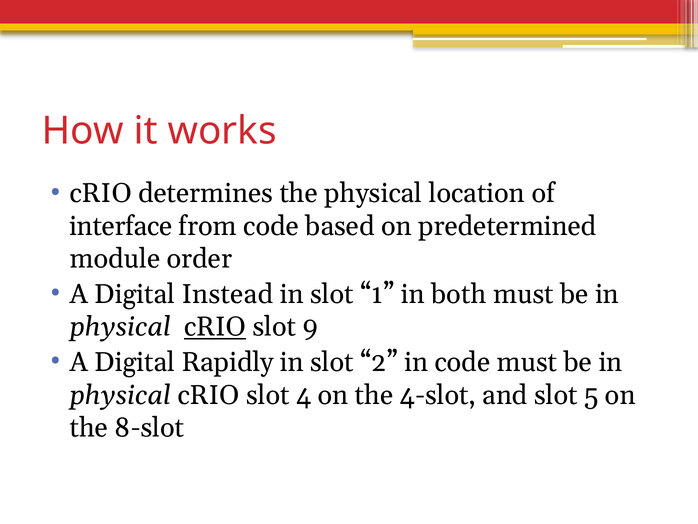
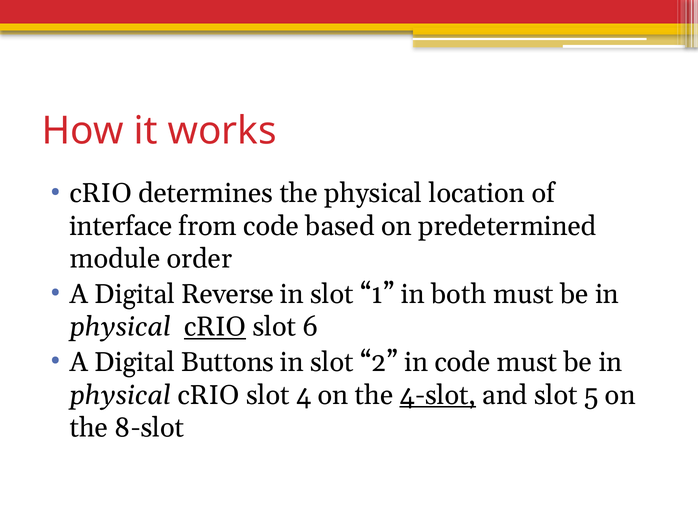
Instead: Instead -> Reverse (228, 294)
9: 9 -> 6 (310, 327)
Rapidly: Rapidly -> Buttons (228, 362)
4-slot underline: none -> present (438, 395)
